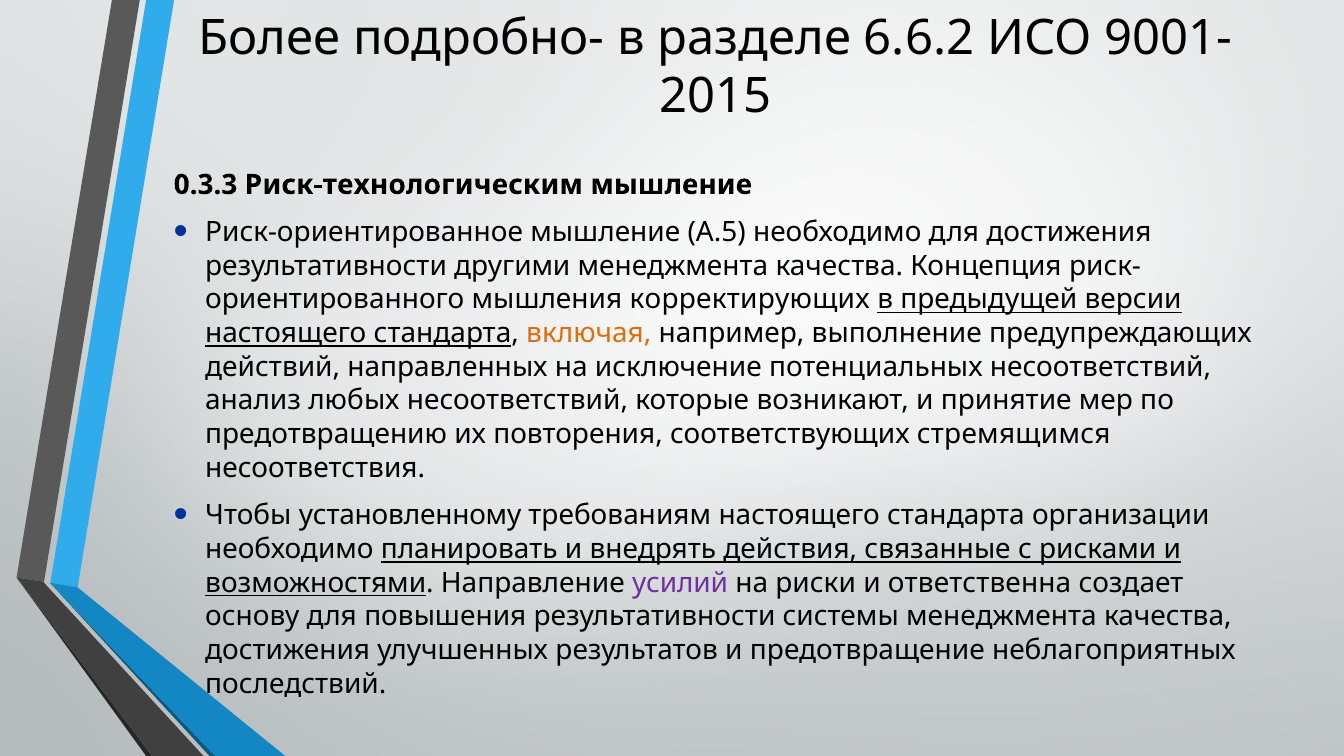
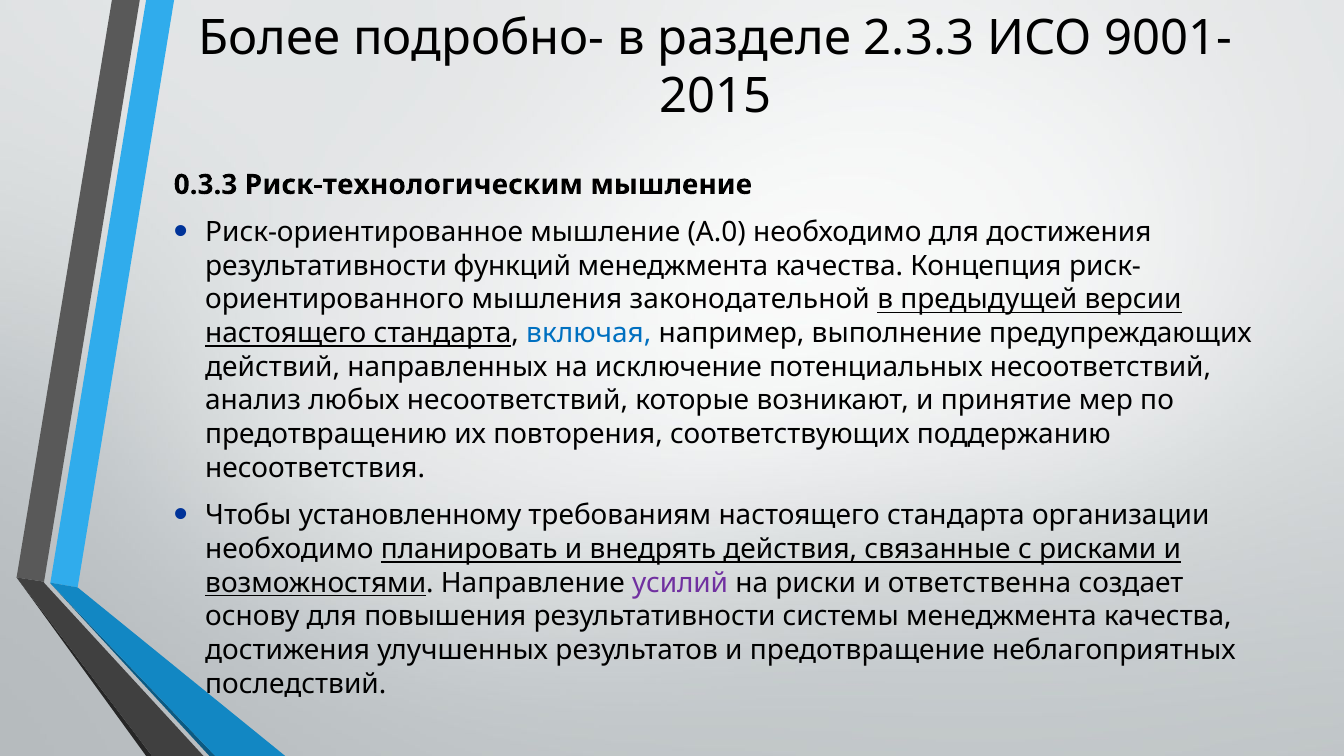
6.6.2: 6.6.2 -> 2.3.3 (919, 38)
А.5: А.5 -> А.0 (717, 232)
другими: другими -> функций (512, 266)
корректирующих: корректирующих -> законодательной (750, 300)
включая colour: orange -> blue (589, 333)
стремящимся: стремящимся -> поддержанию (1014, 434)
